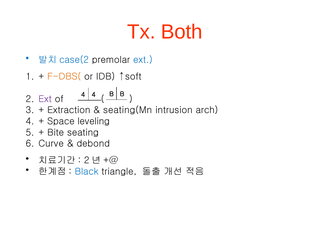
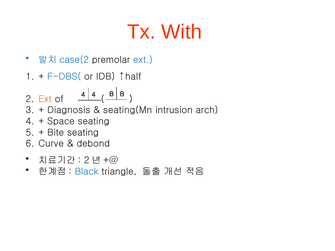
Both: Both -> With (182, 32)
F-DBS( colour: orange -> blue (64, 77)
↑soft: ↑soft -> ↑half (130, 77)
Ext colour: purple -> orange (45, 99)
Extraction: Extraction -> Diagnosis (69, 110)
Space leveling: leveling -> seating (94, 121)
